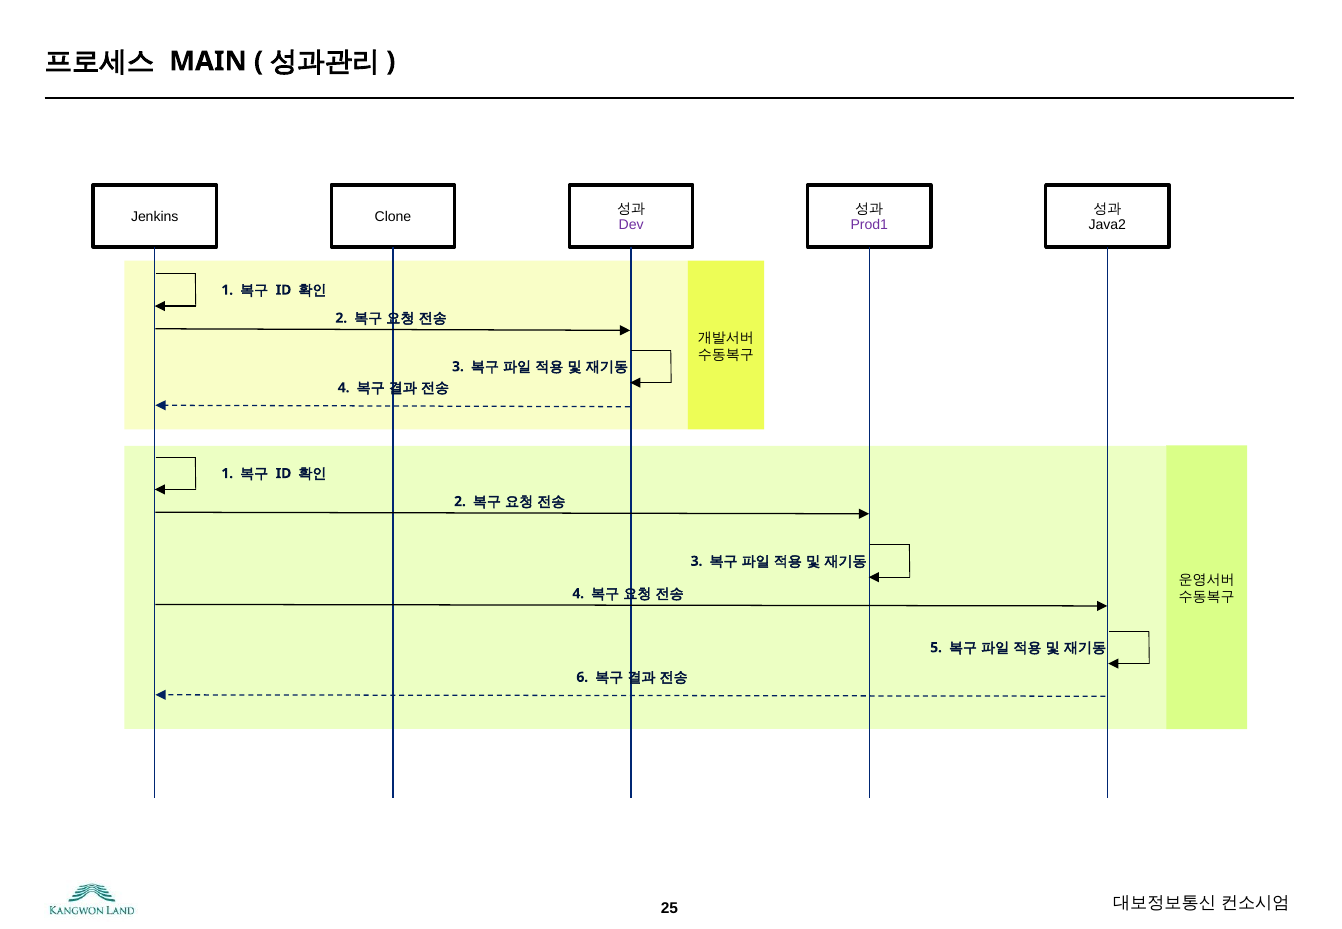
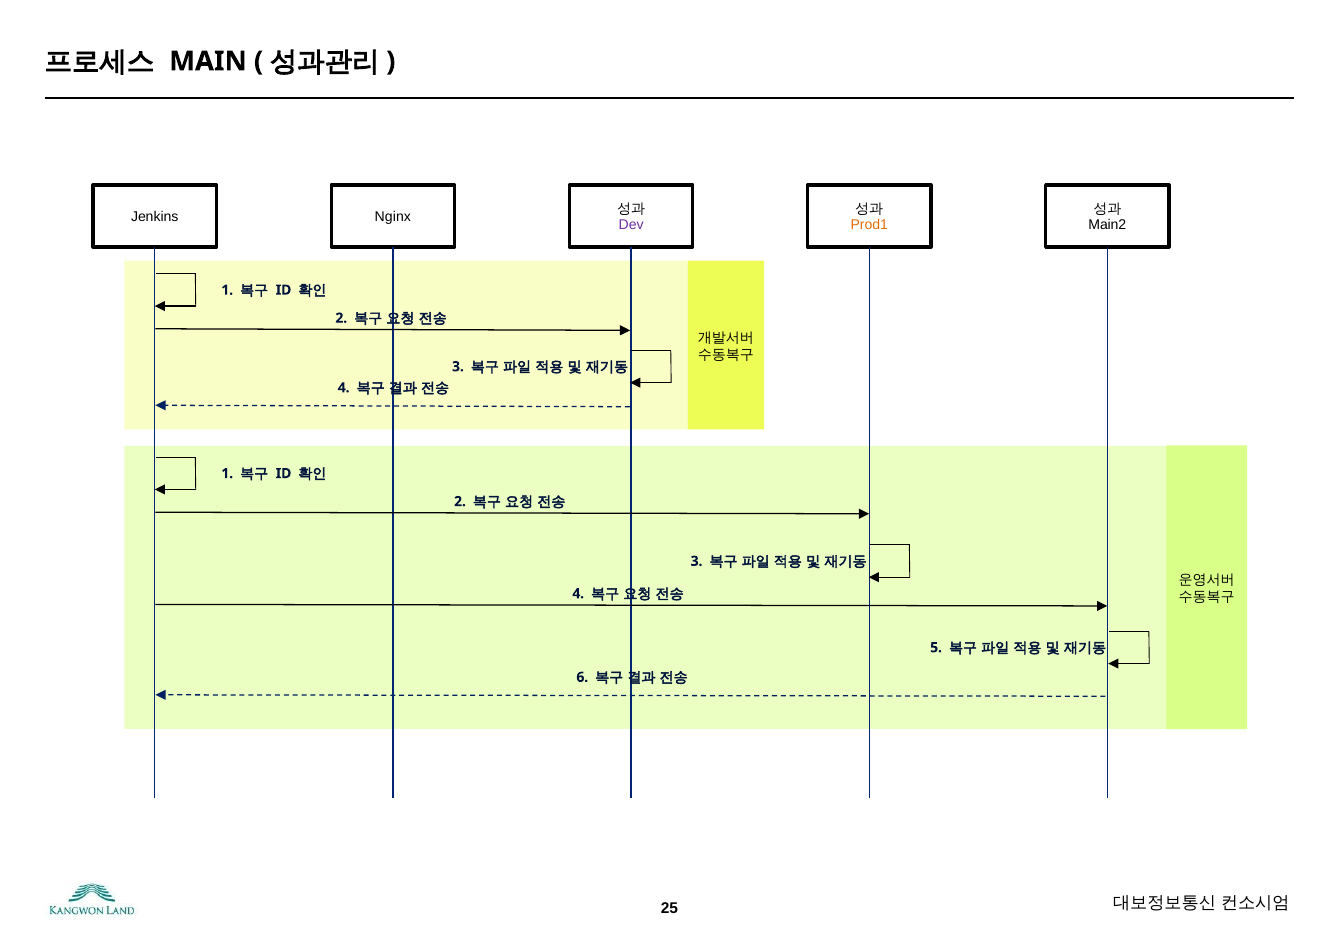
Clone: Clone -> Nginx (393, 217)
Prod1 colour: purple -> orange (869, 225)
Java2: Java2 -> Main2 (1107, 225)
